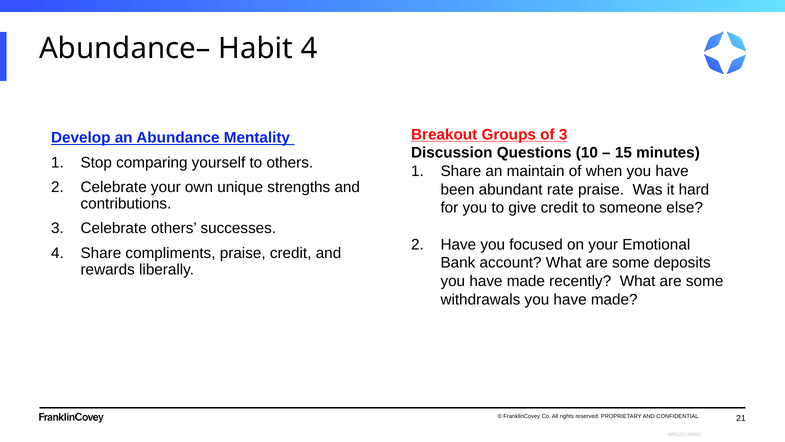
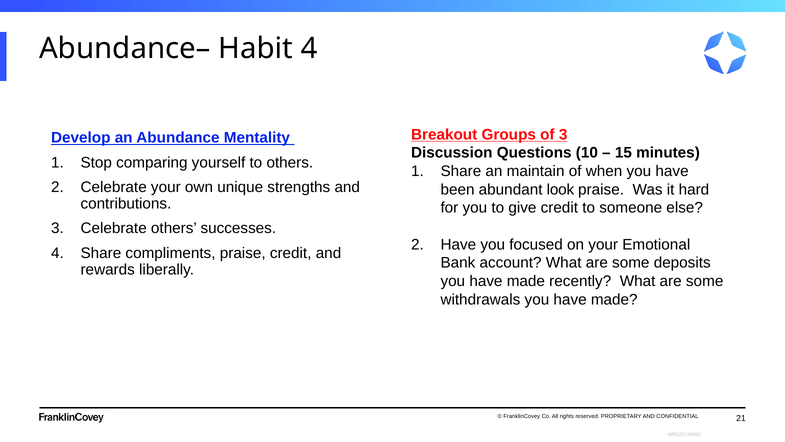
rate: rate -> look (560, 189)
